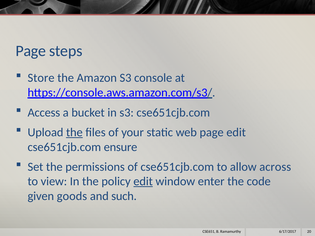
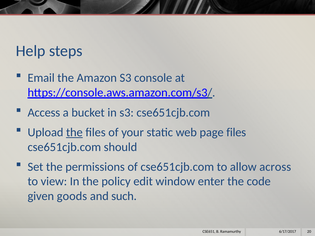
Page: Page -> Help (31, 51)
Store: Store -> Email (41, 78)
page edit: edit -> files (236, 132)
ensure: ensure -> should (120, 147)
edit underline: present -> none (143, 182)
